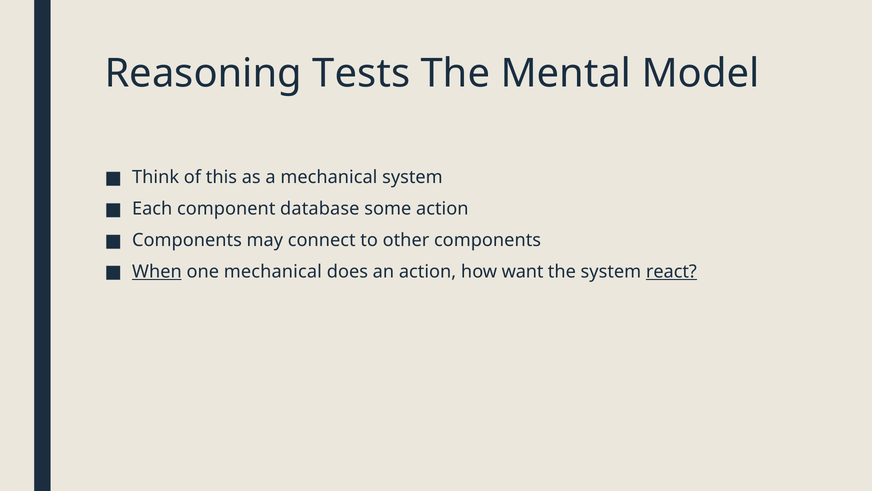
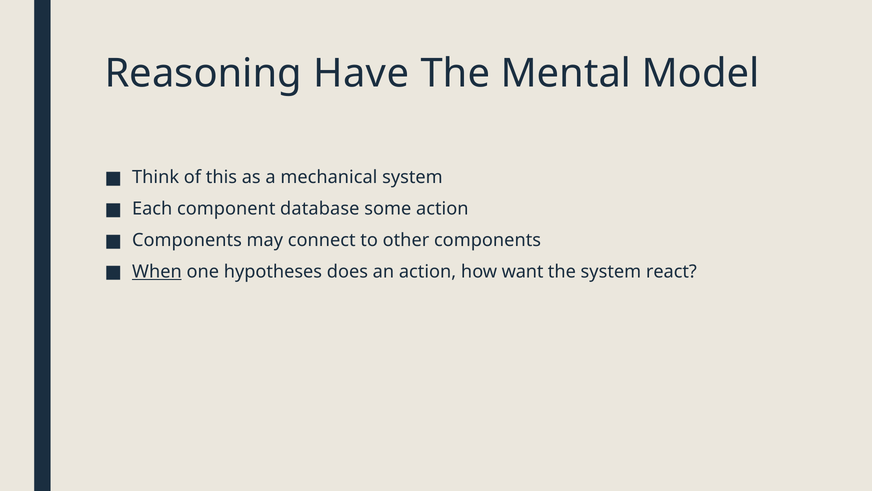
Tests: Tests -> Have (361, 73)
one mechanical: mechanical -> hypotheses (273, 271)
react underline: present -> none (671, 271)
